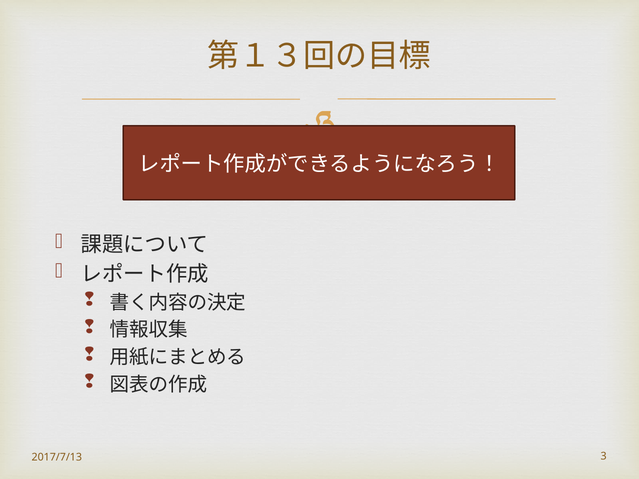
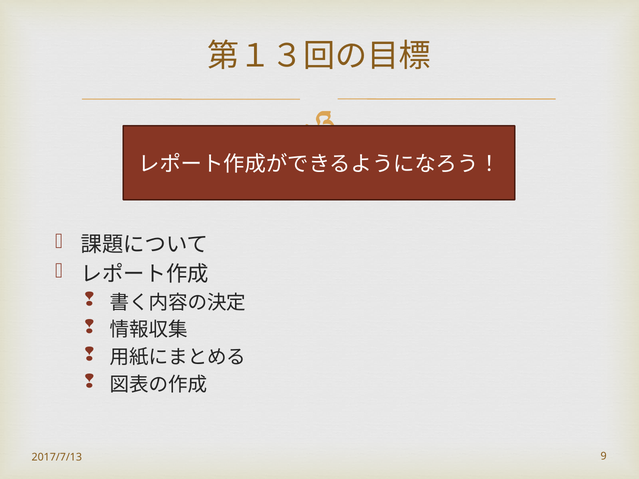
3: 3 -> 9 (604, 456)
